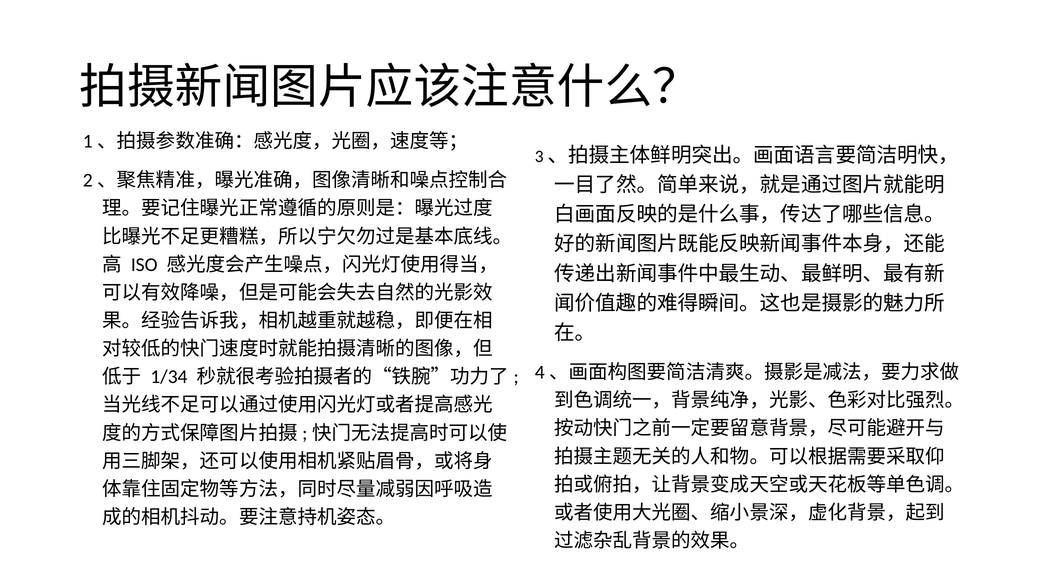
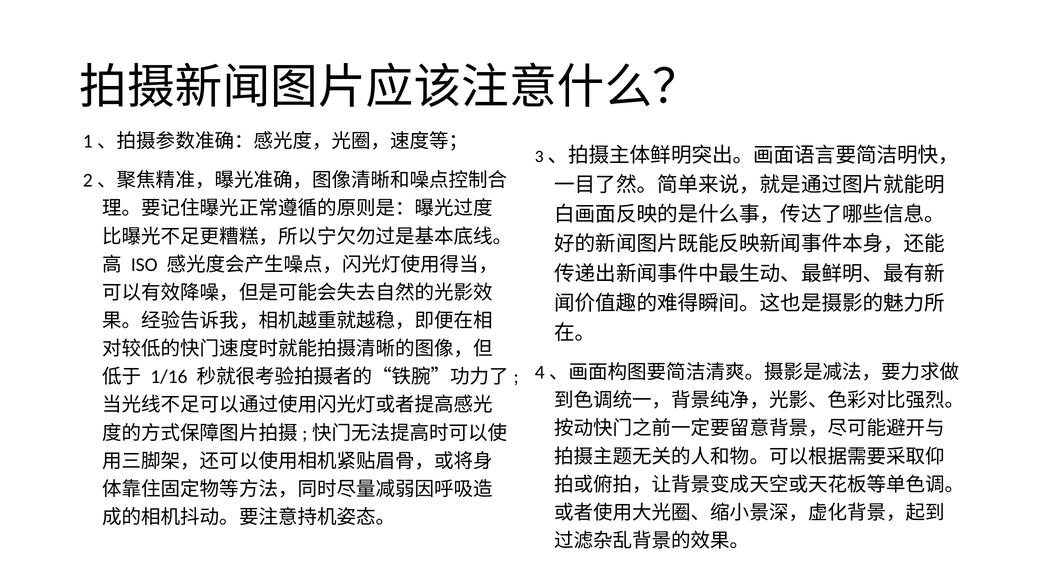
1/34: 1/34 -> 1/16 (169, 377)
